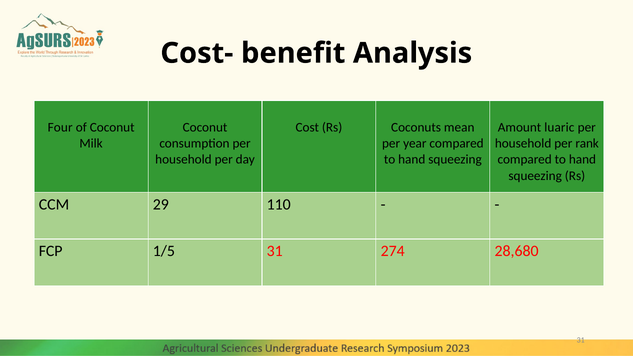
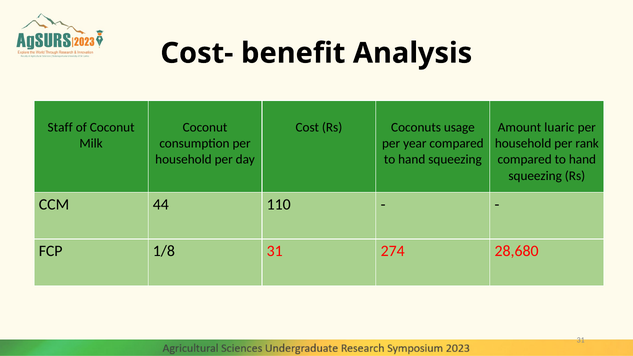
Four: Four -> Staff (60, 127)
mean: mean -> usage (459, 127)
29: 29 -> 44 (161, 204)
1/5: 1/5 -> 1/8 (164, 251)
